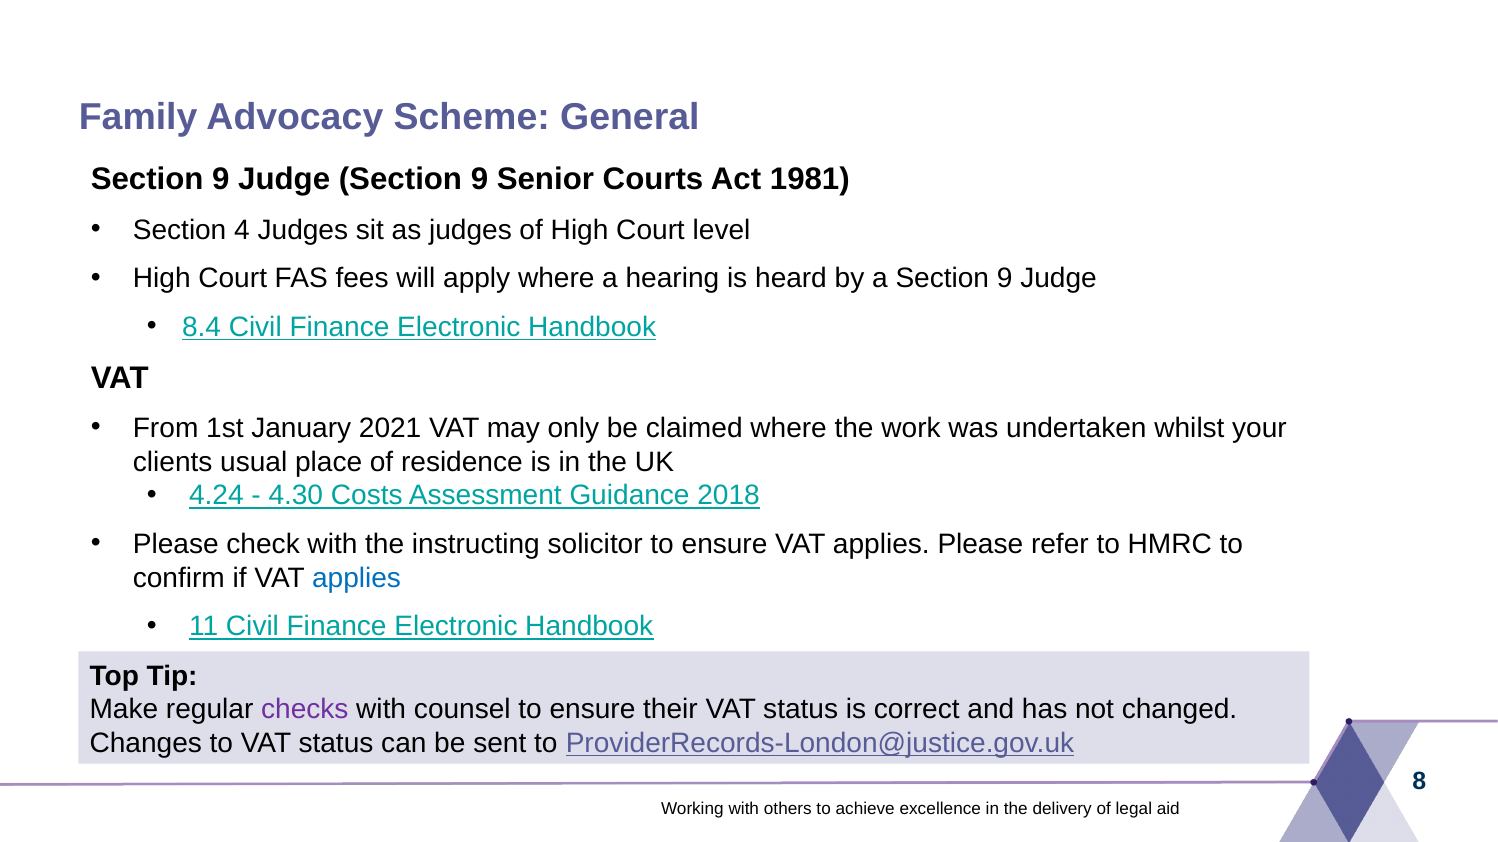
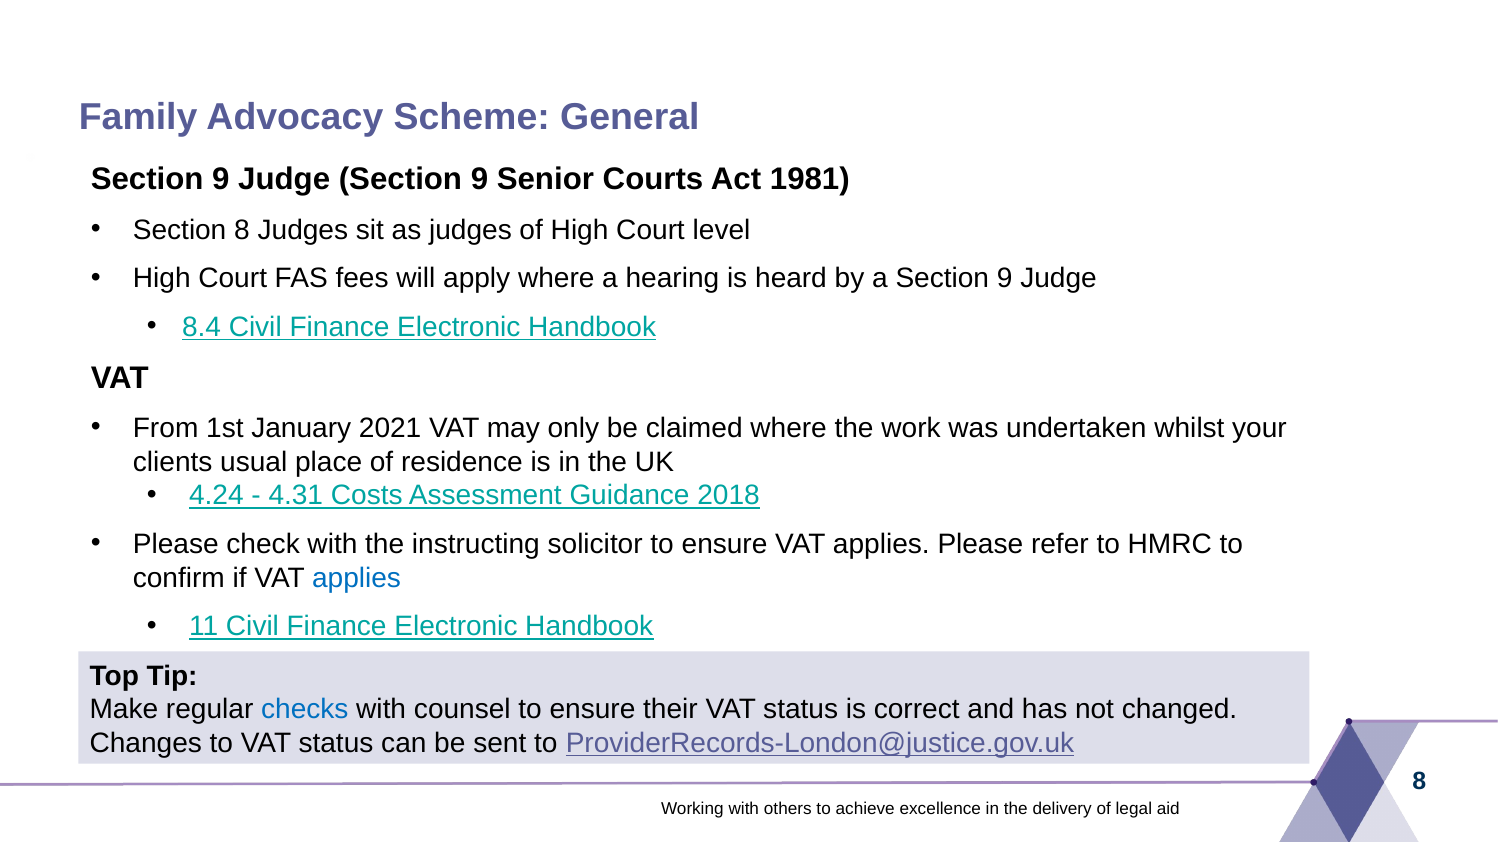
Section 4: 4 -> 8 (242, 230)
4.30: 4.30 -> 4.31 (296, 496)
checks colour: purple -> blue (305, 710)
